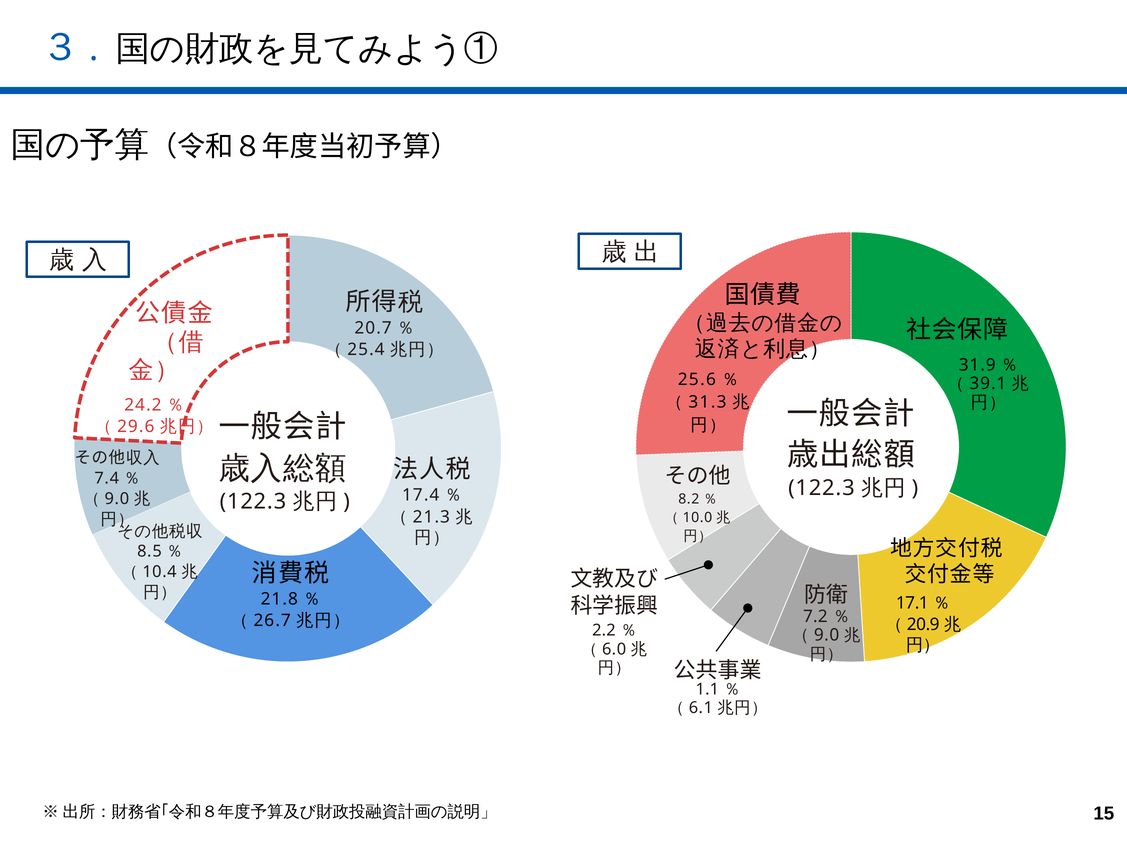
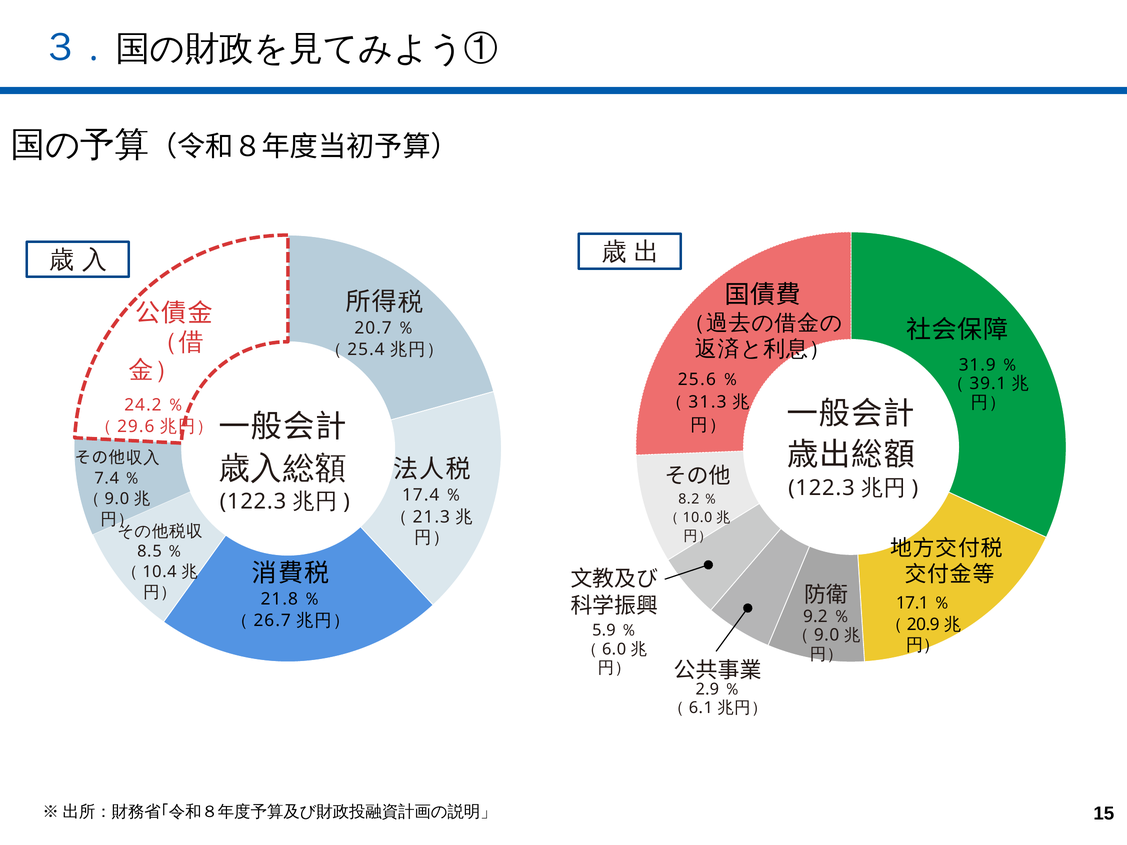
7.2: 7.2 -> 9.2 (815, 617)
2.2: 2.2 -> 5.9 (604, 631)
1.1: 1.1 -> 2.9 (707, 689)
